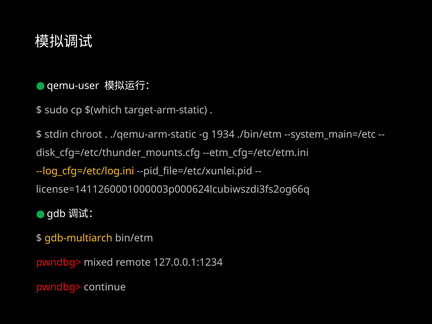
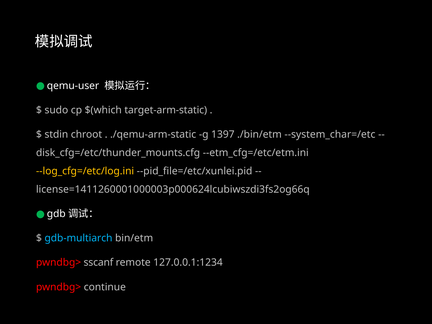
1934: 1934 -> 1397 (223, 134)
--system_main=/etc: --system_main=/etc -> --system_char=/etc (330, 134)
gdb-multiarch colour: yellow -> light blue (79, 238)
mixed: mixed -> sscanf (98, 263)
